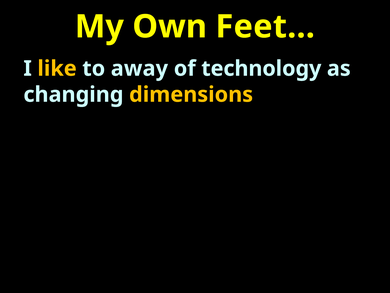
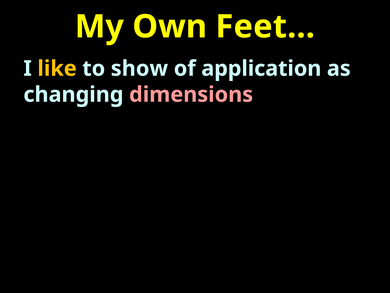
away: away -> show (139, 68)
technology: technology -> application (261, 68)
dimensions colour: yellow -> pink (191, 94)
